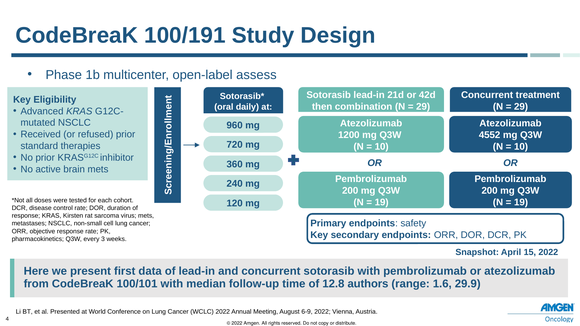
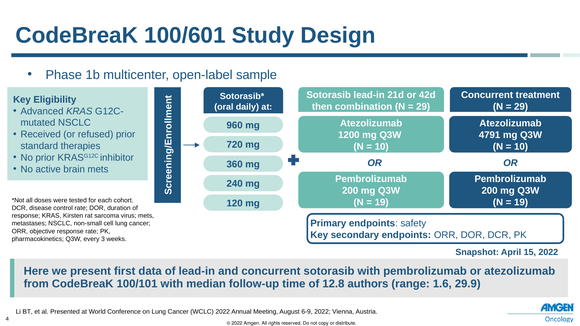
100/191: 100/191 -> 100/601 (185, 36)
assess: assess -> sample (257, 75)
4552: 4552 -> 4791 (490, 135)
